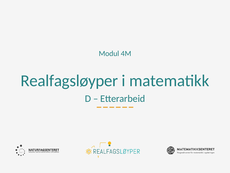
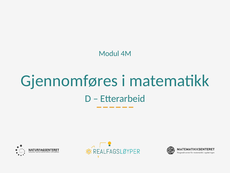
Realfagsløyper: Realfagsløyper -> Gjennomføres (69, 81)
